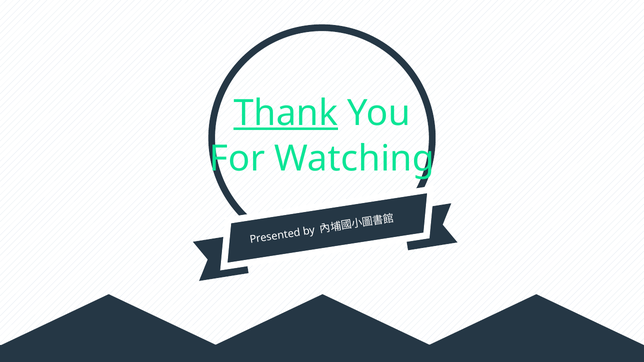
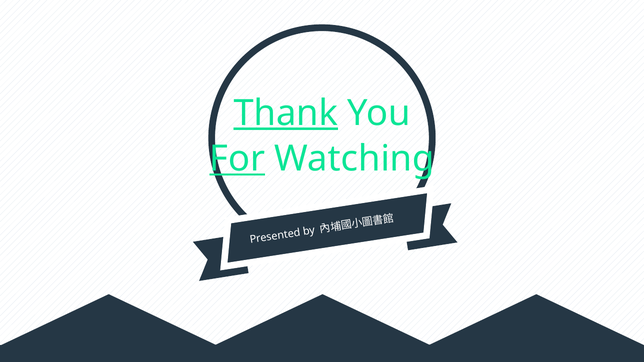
For underline: none -> present (237, 159)
